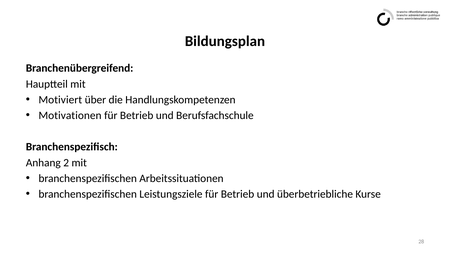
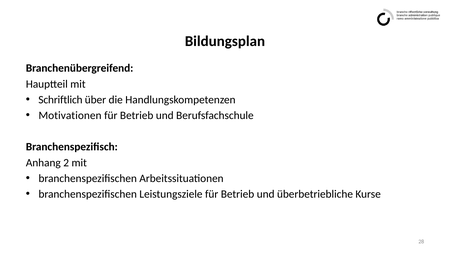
Motiviert: Motiviert -> Schriftlich (60, 100)
